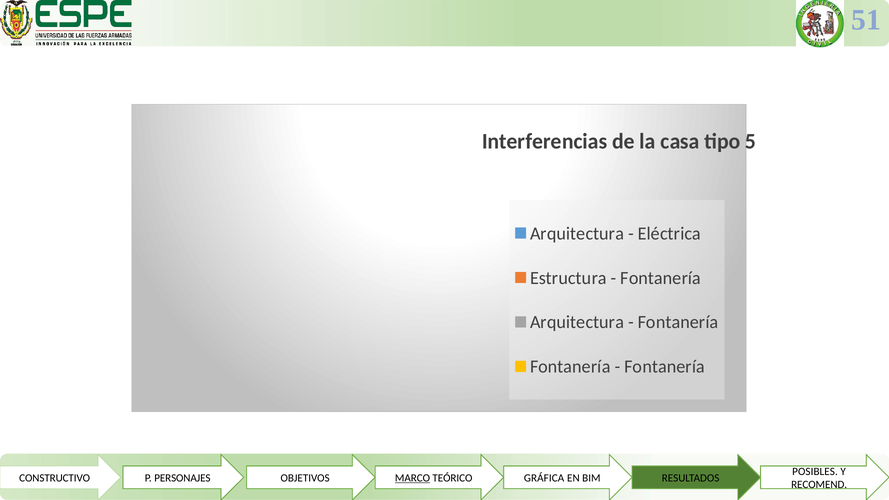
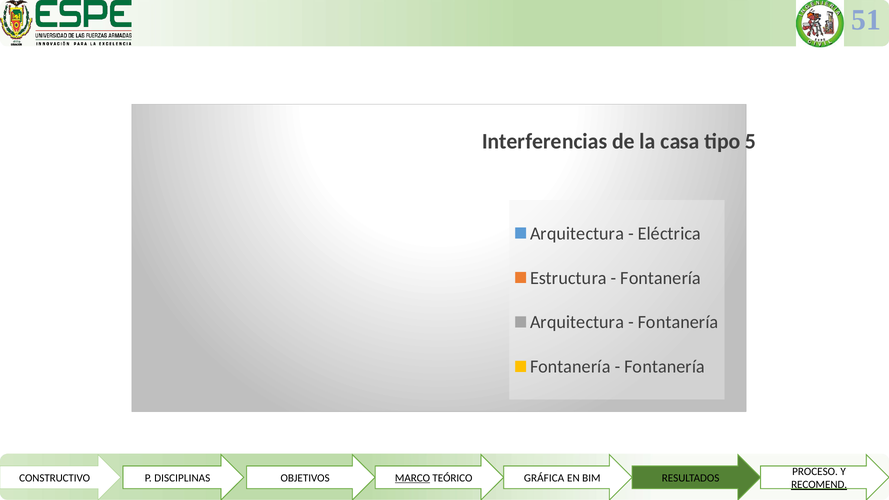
POSIBLES: POSIBLES -> PROCESO (815, 471)
PERSONAJES: PERSONAJES -> DISCIPLINAS (182, 478)
RECOMEND underline: none -> present (819, 485)
